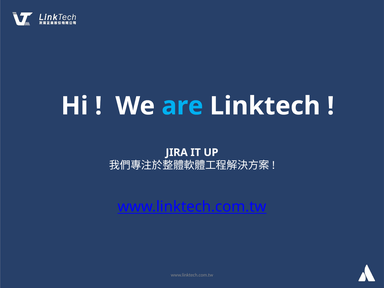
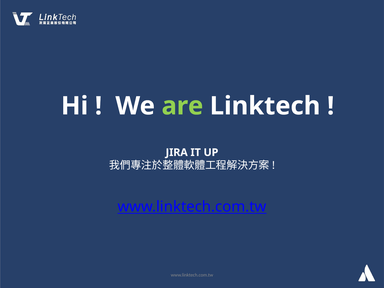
are colour: light blue -> light green (182, 106)
